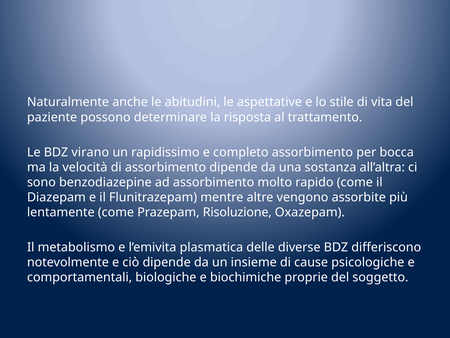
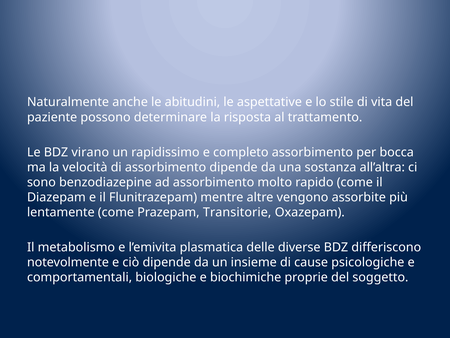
Risoluzione: Risoluzione -> Transitorie (237, 212)
